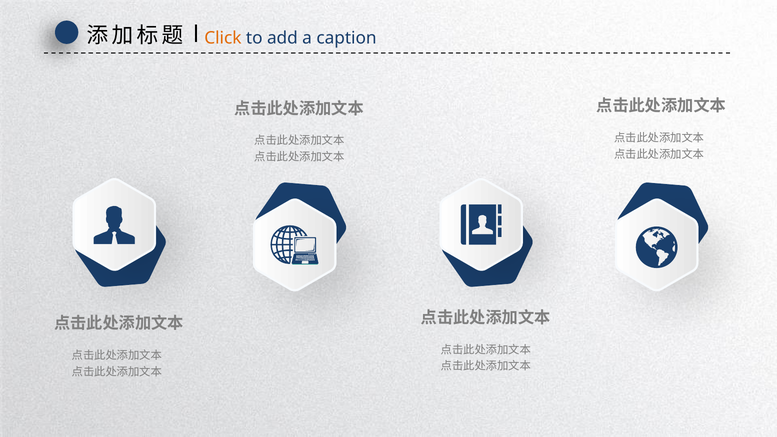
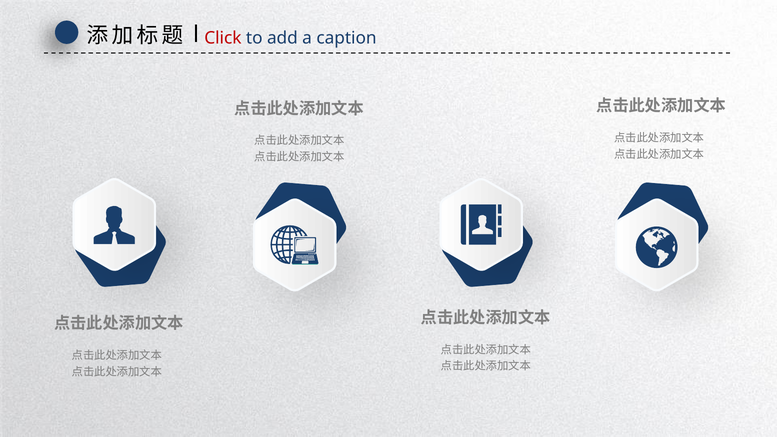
Click colour: orange -> red (223, 38)
